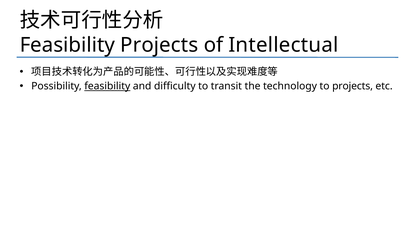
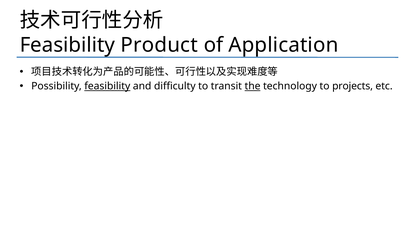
Feasibility Projects: Projects -> Product (159, 45)
Intellectual: Intellectual -> Application (283, 45)
the underline: none -> present (253, 86)
